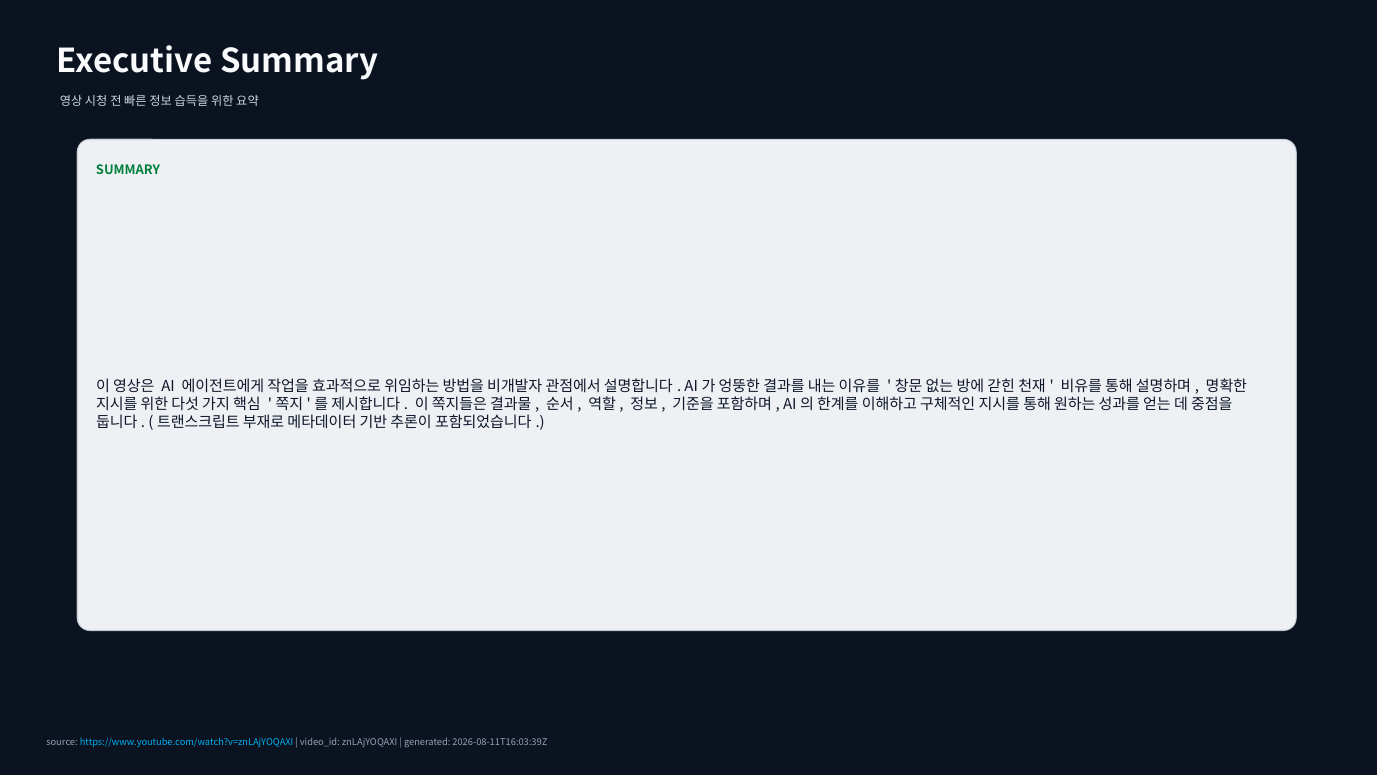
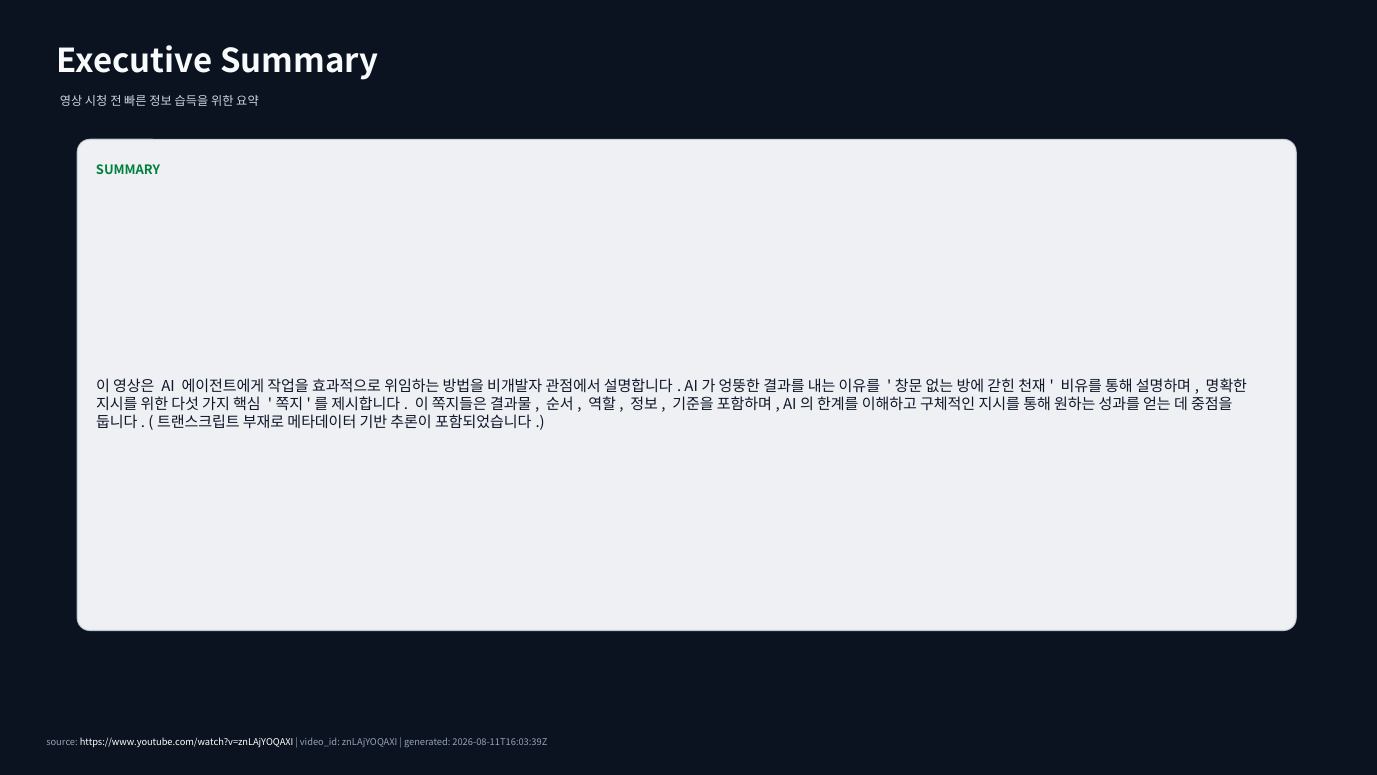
https://www.youtube.com/watch?v=znLAjYOQAXI colour: light blue -> white (187, 742)
